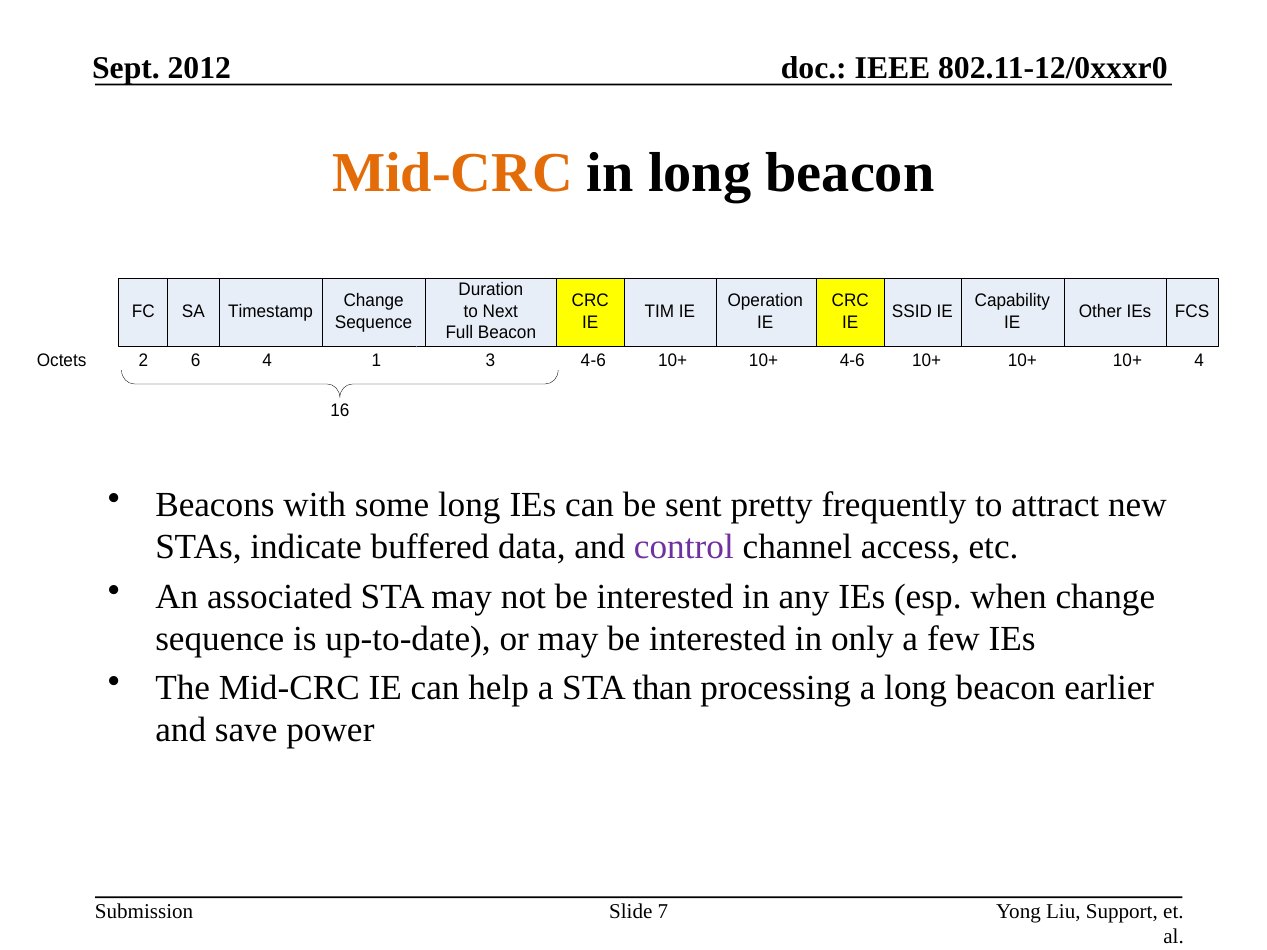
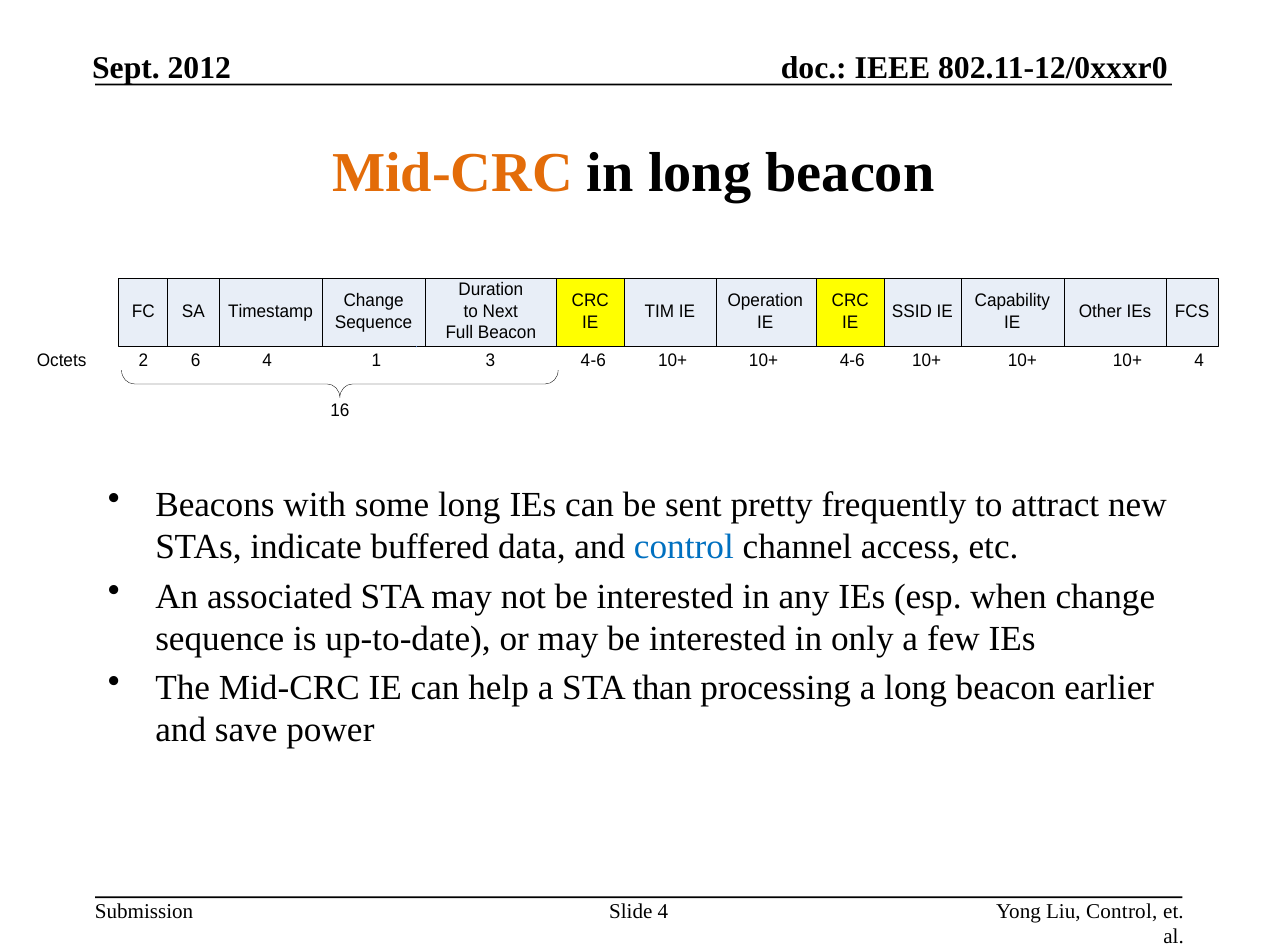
control colour: purple -> blue (684, 547)
Slide 7: 7 -> 4 (663, 911)
Liu Support: Support -> Control (1122, 911)
